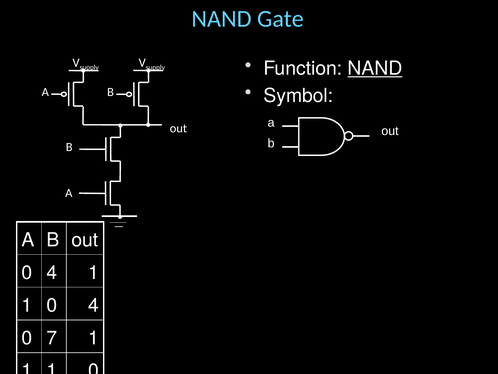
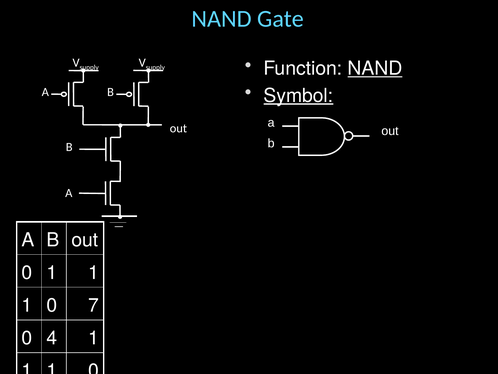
Symbol underline: none -> present (298, 96)
4: 4 -> 1 (52, 272)
1 0 4: 4 -> 7 (93, 305)
7: 7 -> 4 (52, 338)
